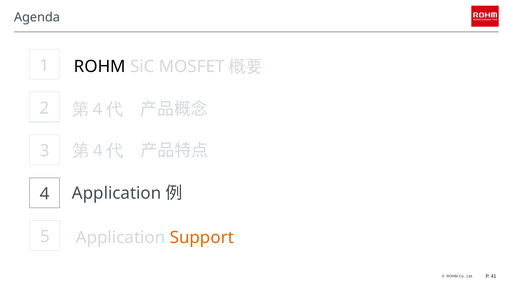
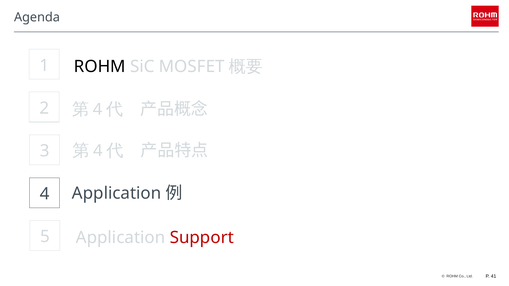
Support colour: orange -> red (202, 238)
